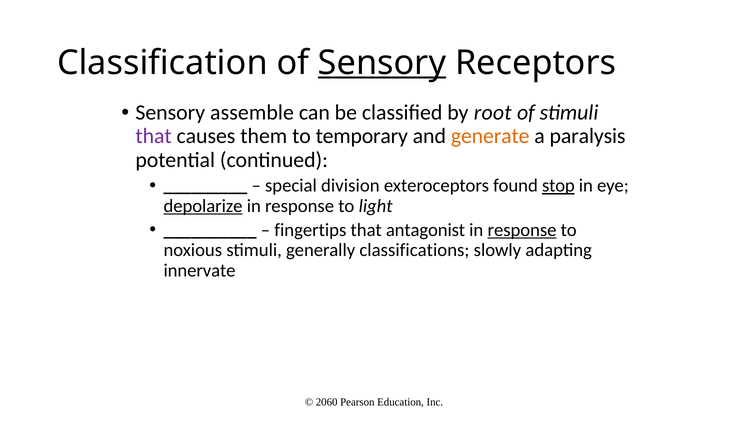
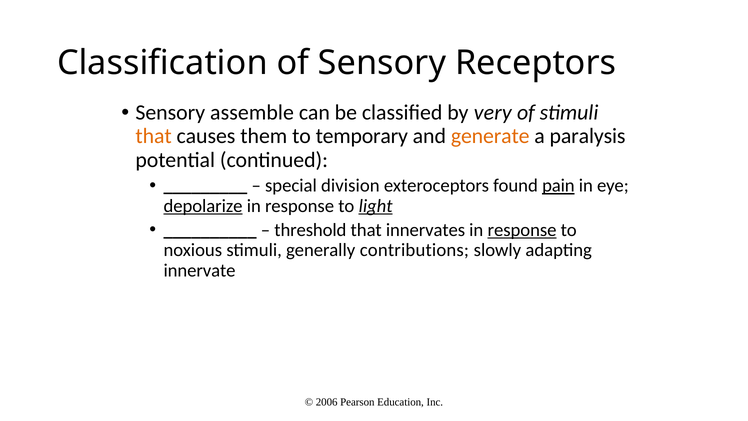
Sensory underline: present -> none (382, 63)
root: root -> very (493, 113)
that colour: purple -> orange (154, 136)
stop: stop -> pain (558, 186)
light underline: none -> present (376, 206)
fingertips: fingertips -> threshold (310, 230)
antagonist: antagonist -> innervates (425, 230)
classifications: classifications -> contributions (414, 250)
2060: 2060 -> 2006 (327, 402)
